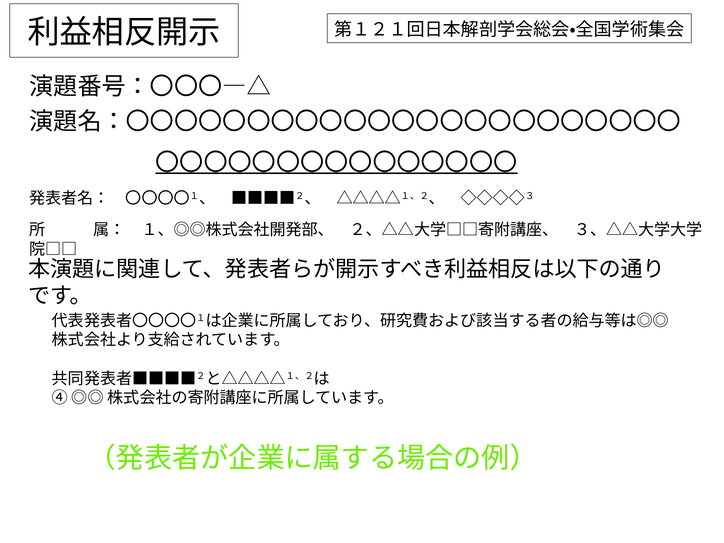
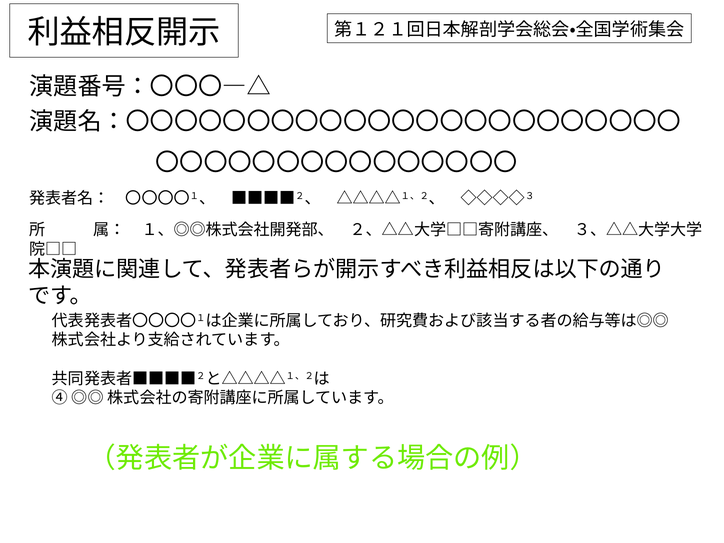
〇〇〇〇〇〇〇〇〇〇〇〇〇〇〇 underline: present -> none (336, 163)
